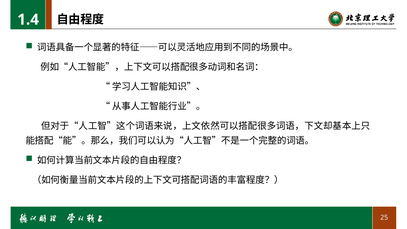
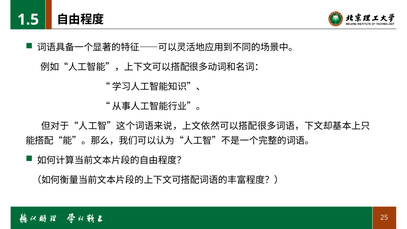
1.4: 1.4 -> 1.5 (28, 20)
